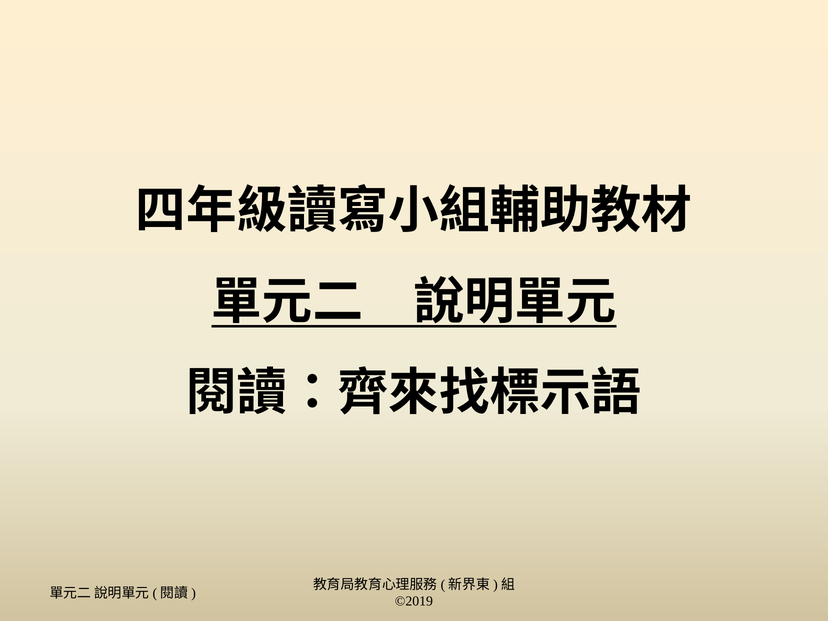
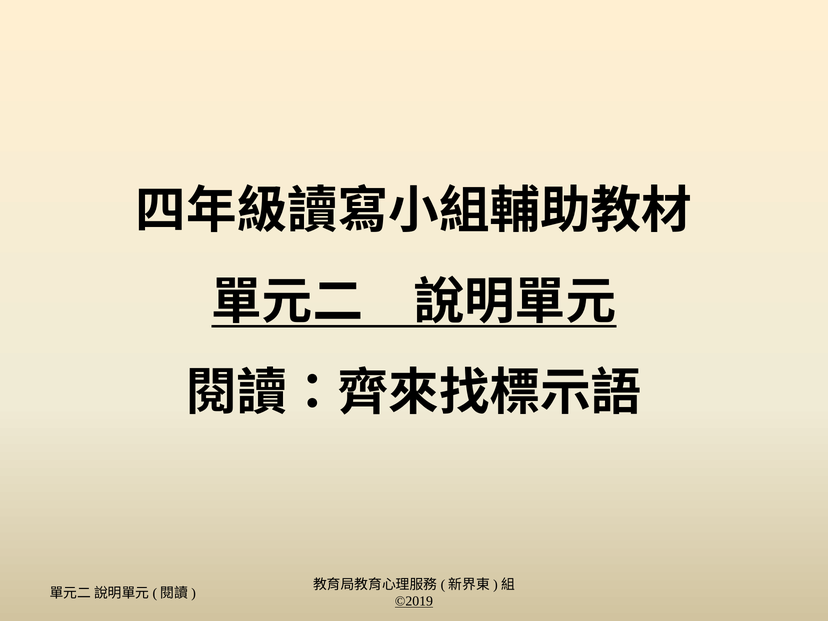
©2019 underline: none -> present (414, 601)
